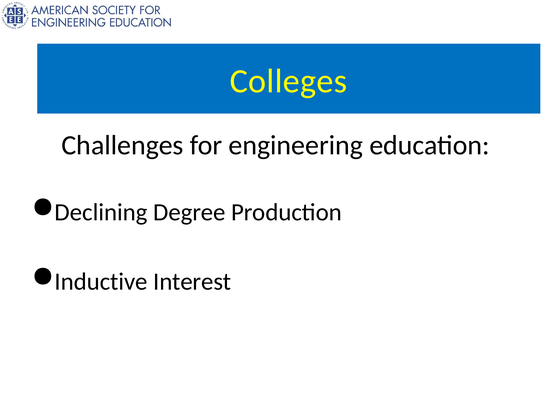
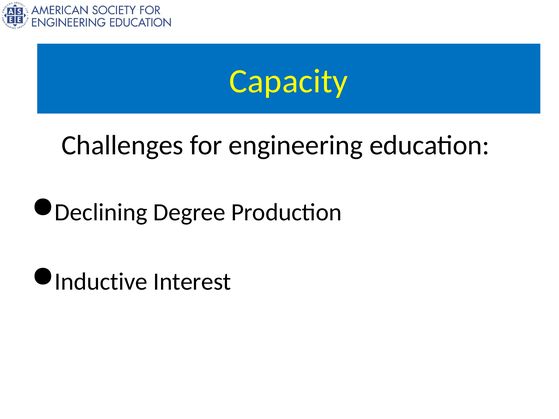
Colleges: Colleges -> Capacity (289, 81)
